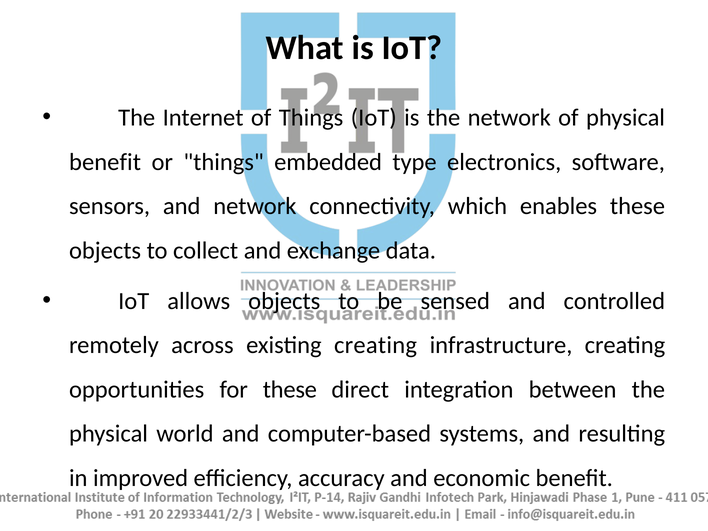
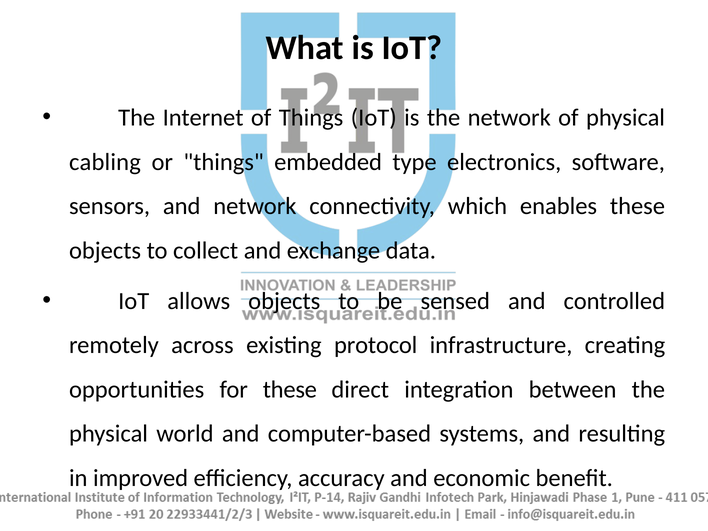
benefit: benefit -> cabling (105, 162)
existing creating: creating -> protocol (376, 345)
